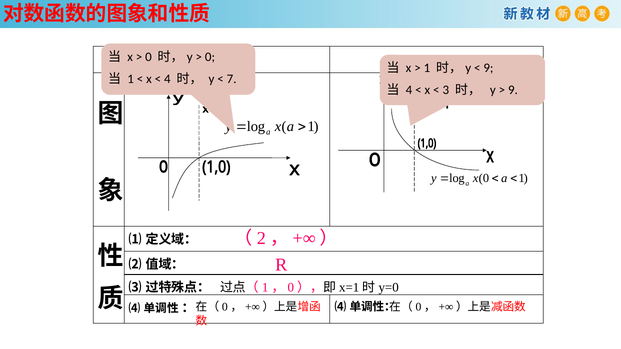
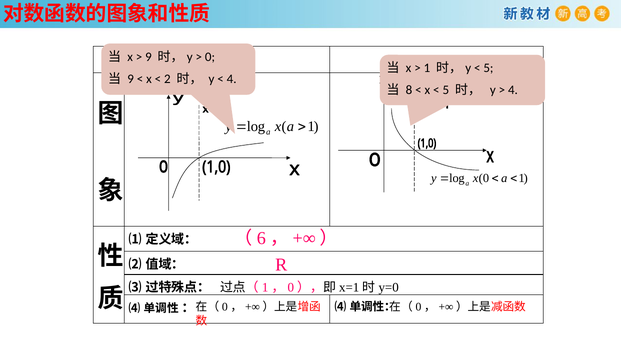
0: 0 -> 9 (149, 57)
9: 9 -> 5 (488, 68)
1: 1 -> 9 (131, 79)
4: 4 -> 2 (167, 79)
7: 7 -> 4 (232, 79)
4: 4 -> 8 (409, 90)
3: 3 -> 5 (446, 90)
9: 9 -> 4 (513, 90)
2: 2 -> 6 (261, 238)
